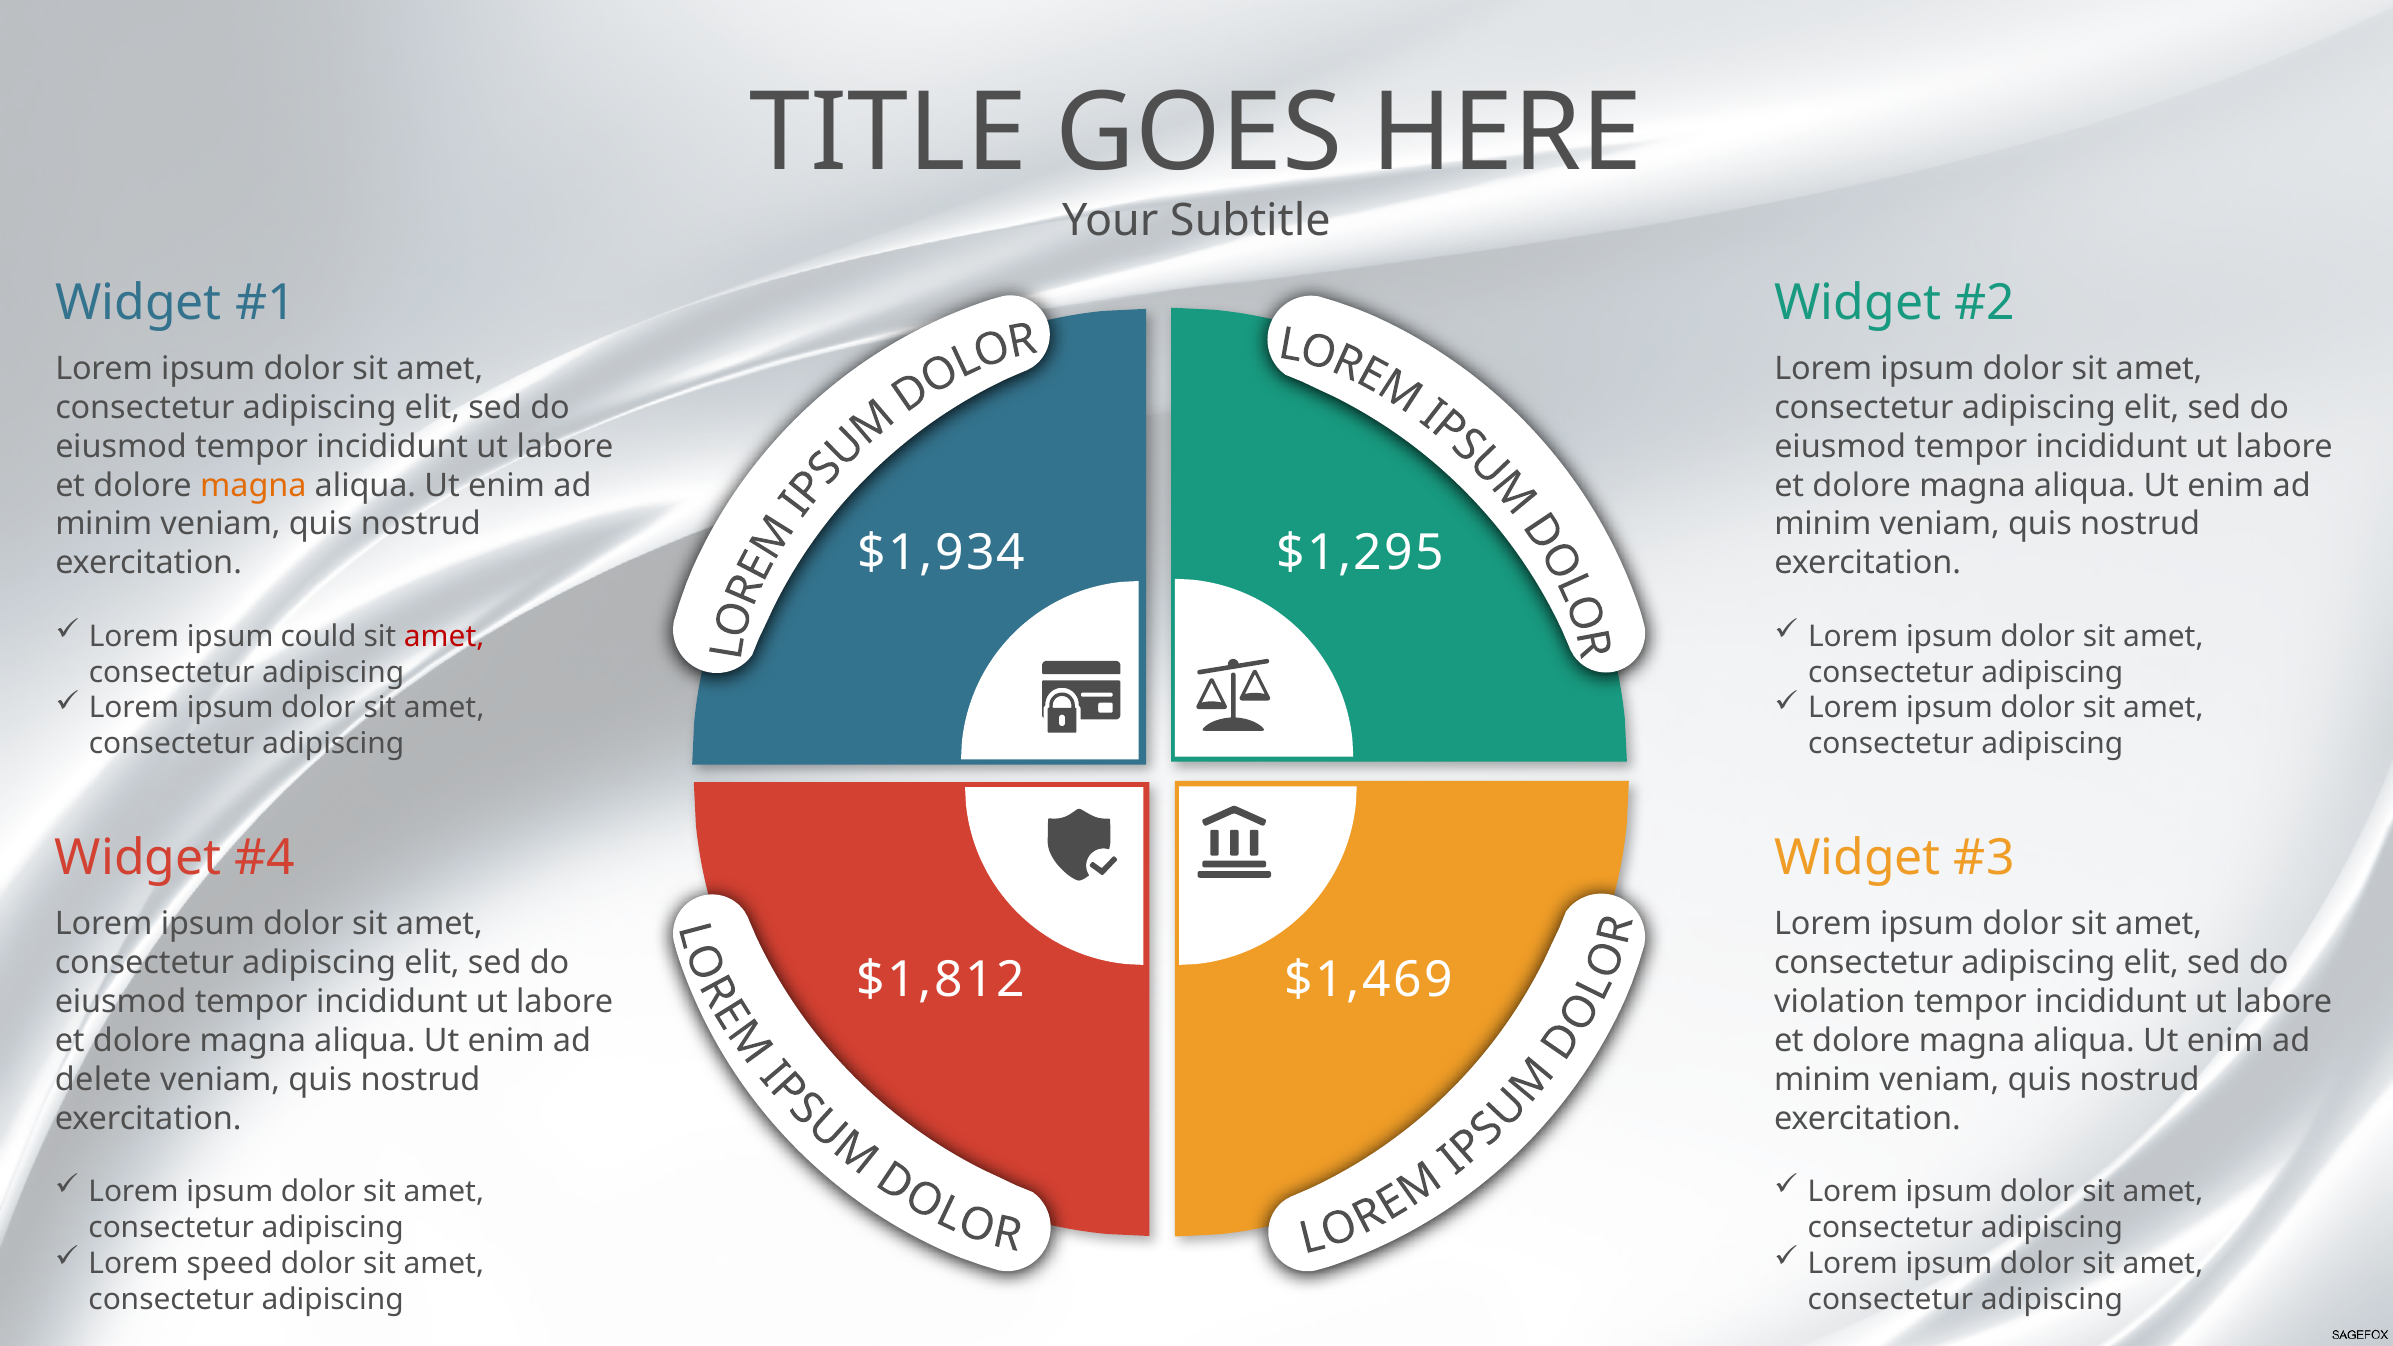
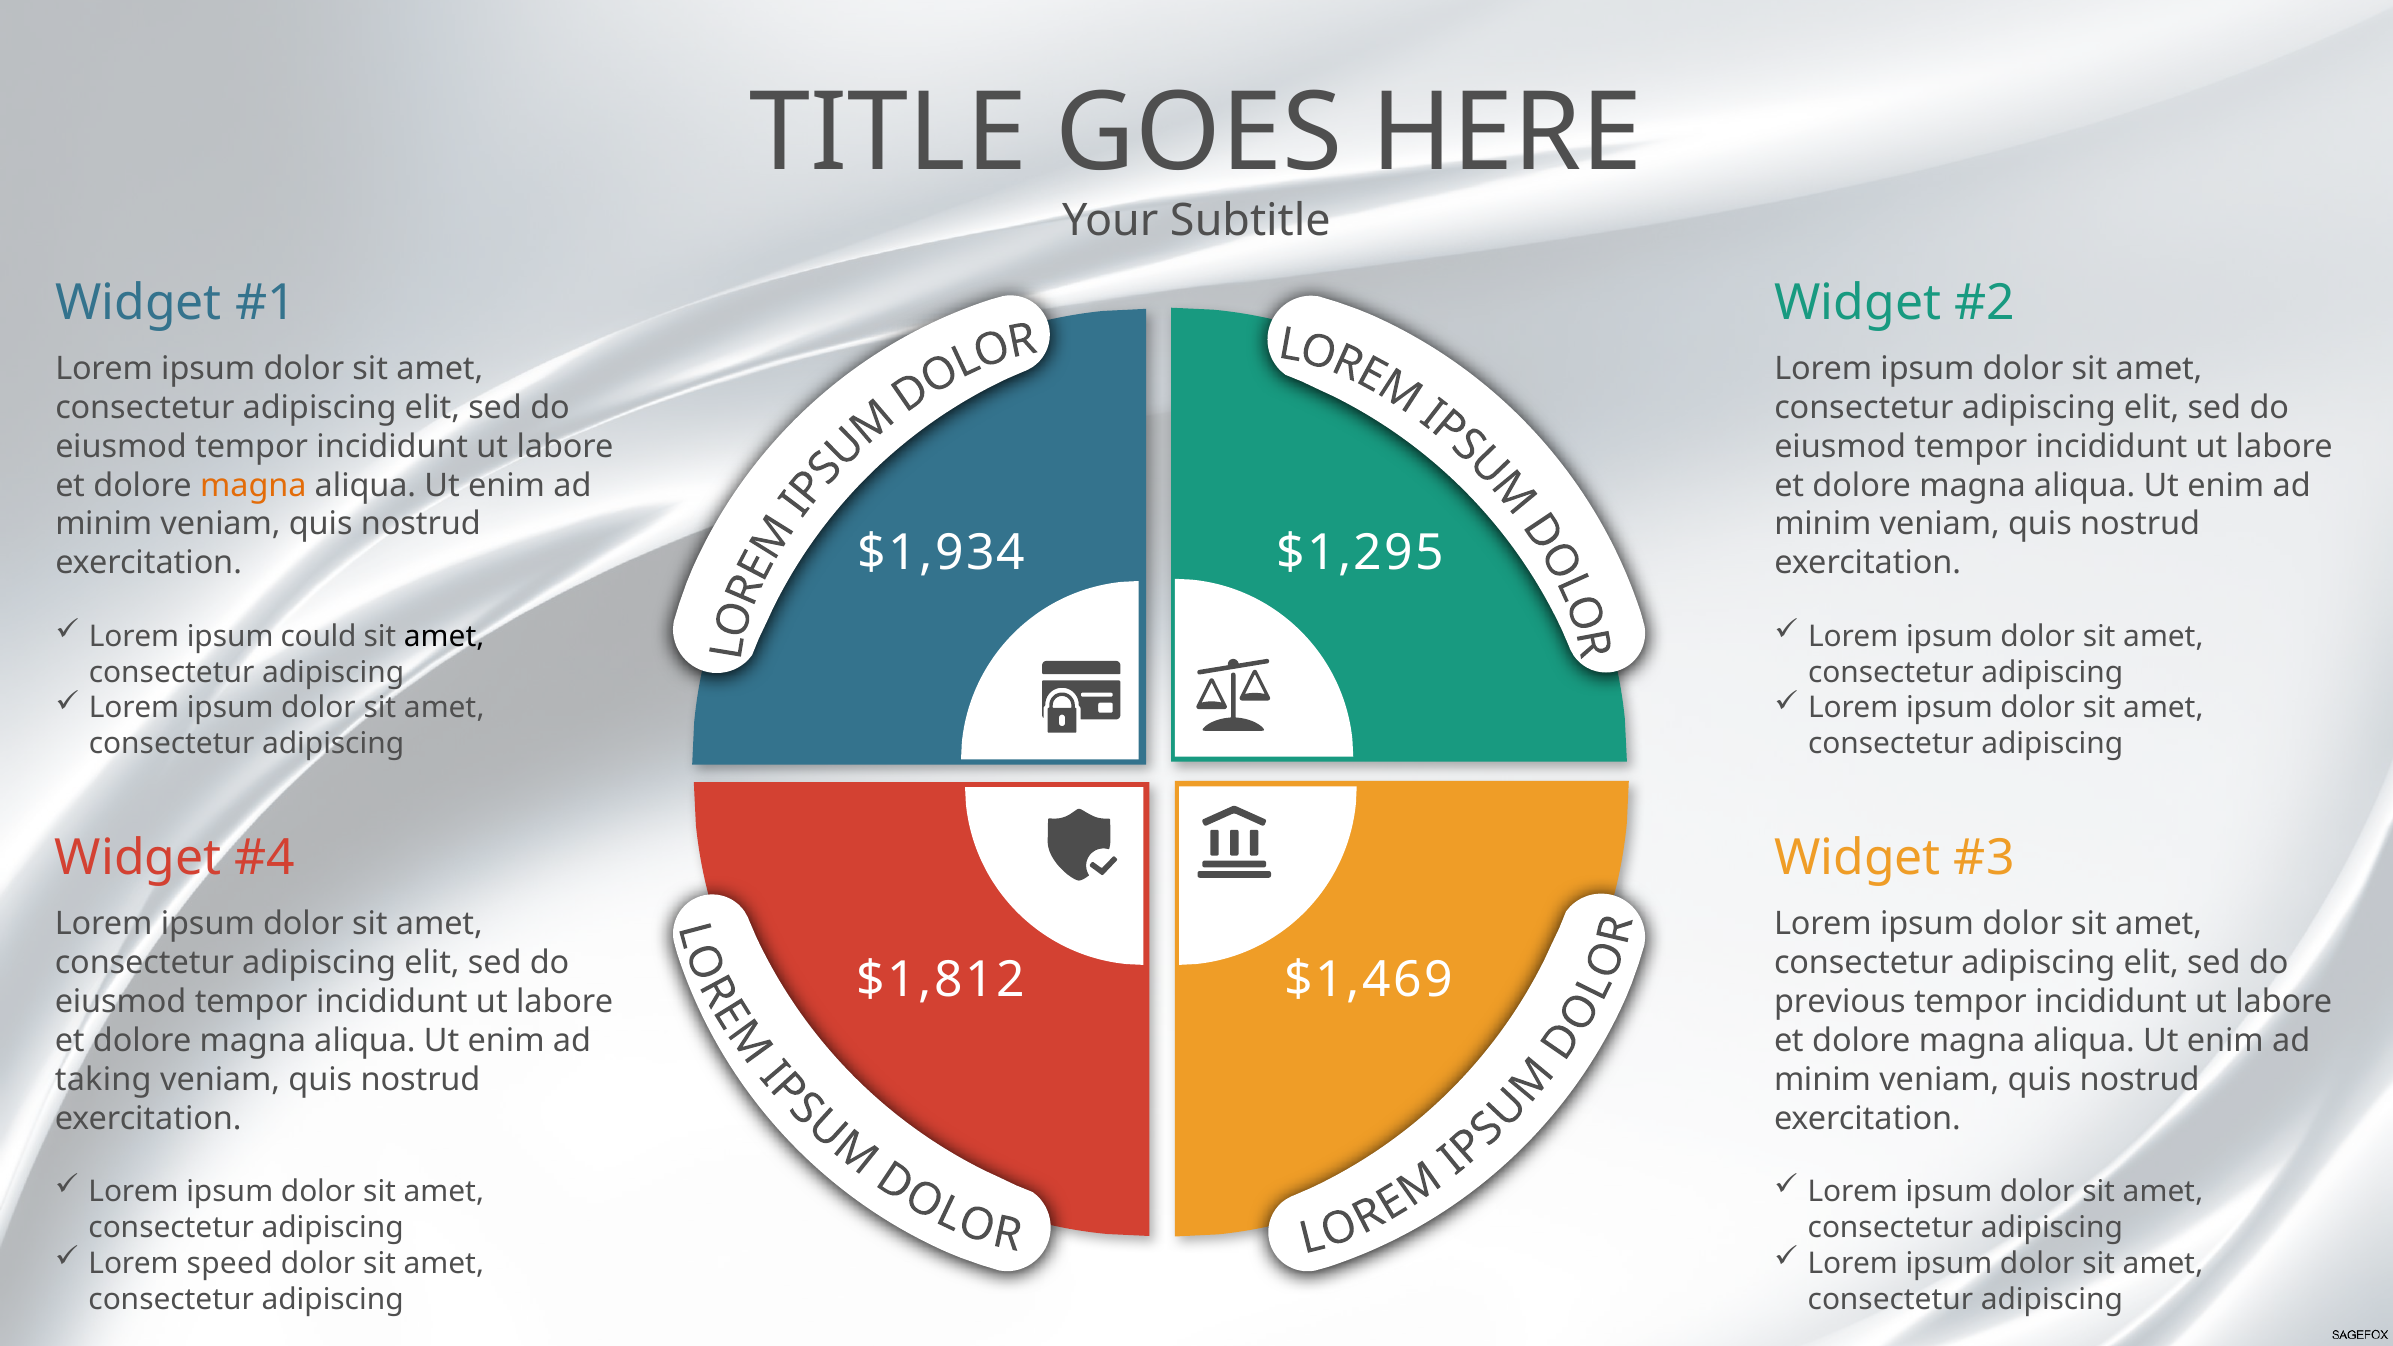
amet colour: red -> black (444, 636)
violation: violation -> previous (1840, 1002)
delete: delete -> taking (103, 1079)
